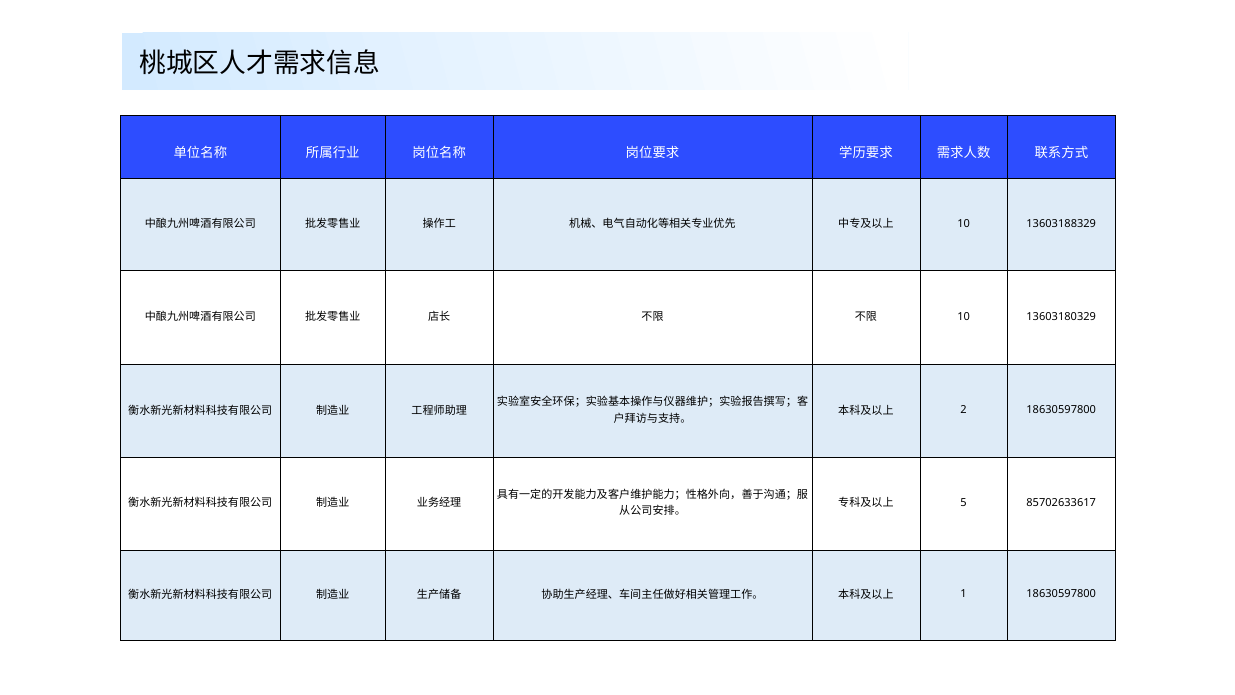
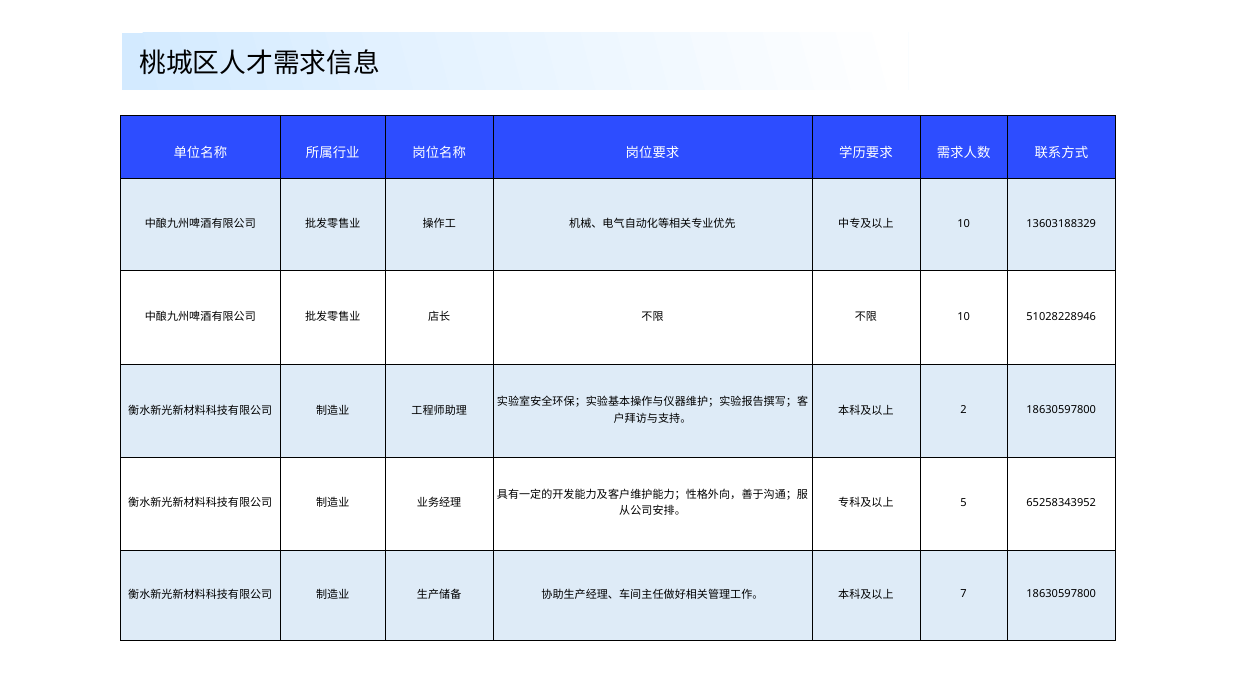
13603180329: 13603180329 -> 51028228946 (1061, 317)
85702633617: 85702633617 -> 65258343952 (1061, 502)
1: 1 -> 7 (964, 594)
